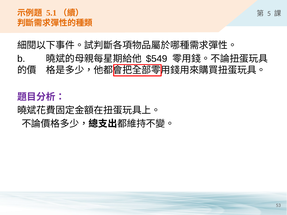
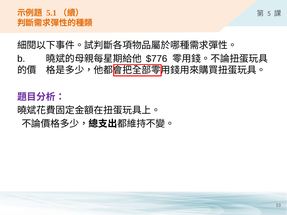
$549: $549 -> $776 (157, 59)
